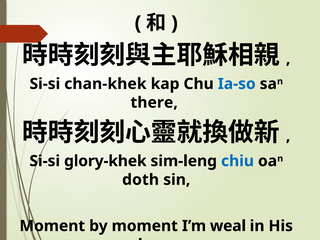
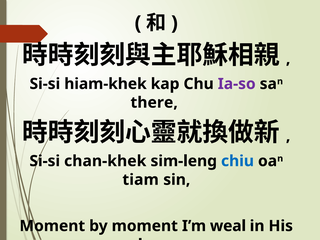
chan-khek: chan-khek -> hiam-khek (105, 84)
Ia-so colour: blue -> purple (237, 84)
glory-khek: glory-khek -> chan-khek (105, 161)
doth: doth -> tiam (141, 180)
